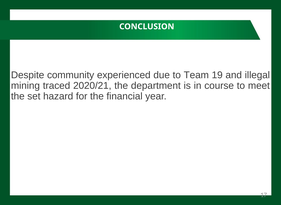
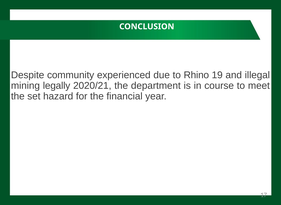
Team: Team -> Rhino (196, 75)
traced: traced -> legally (57, 86)
